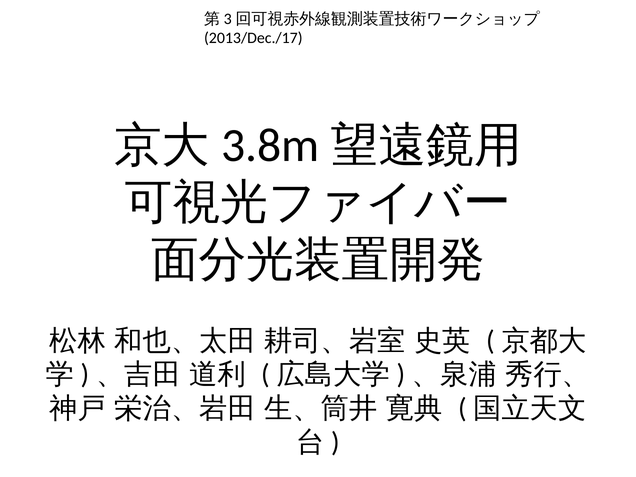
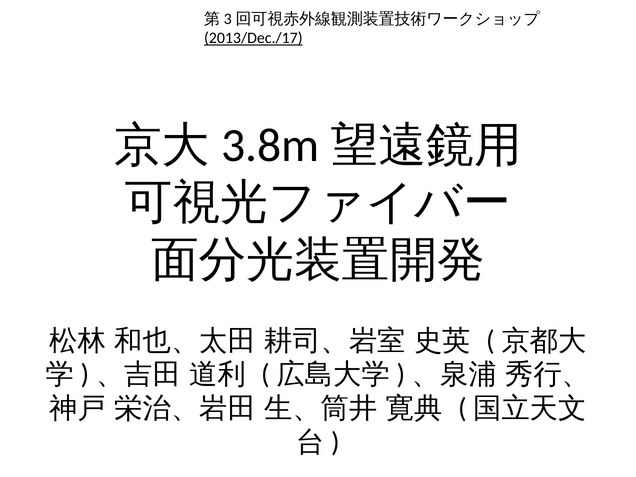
2013/Dec./17 underline: none -> present (253, 38)
